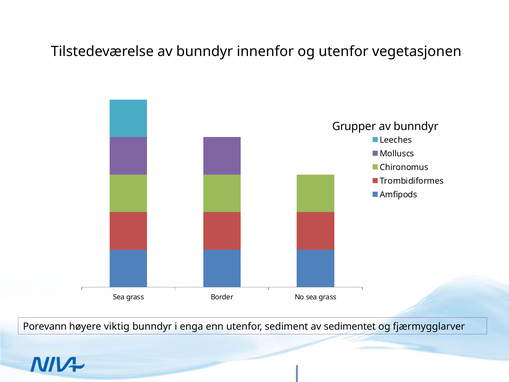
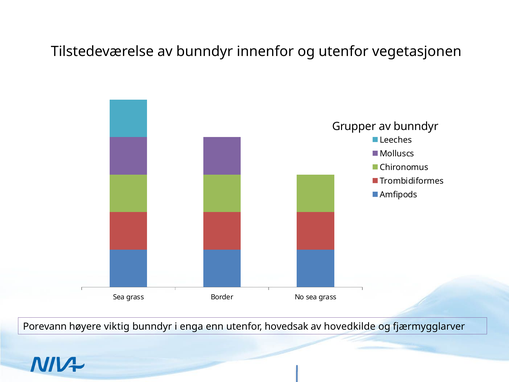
sediment: sediment -> hovedsak (286, 326)
sedimentet: sedimentet -> hovedkilde (350, 326)
